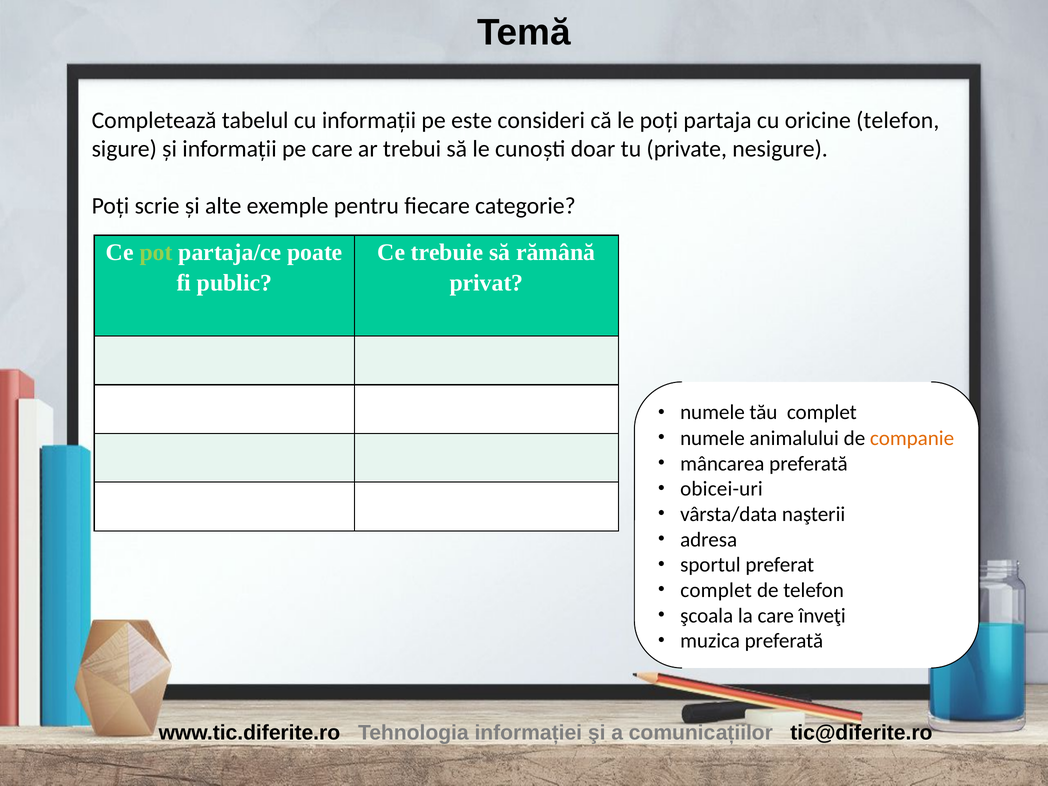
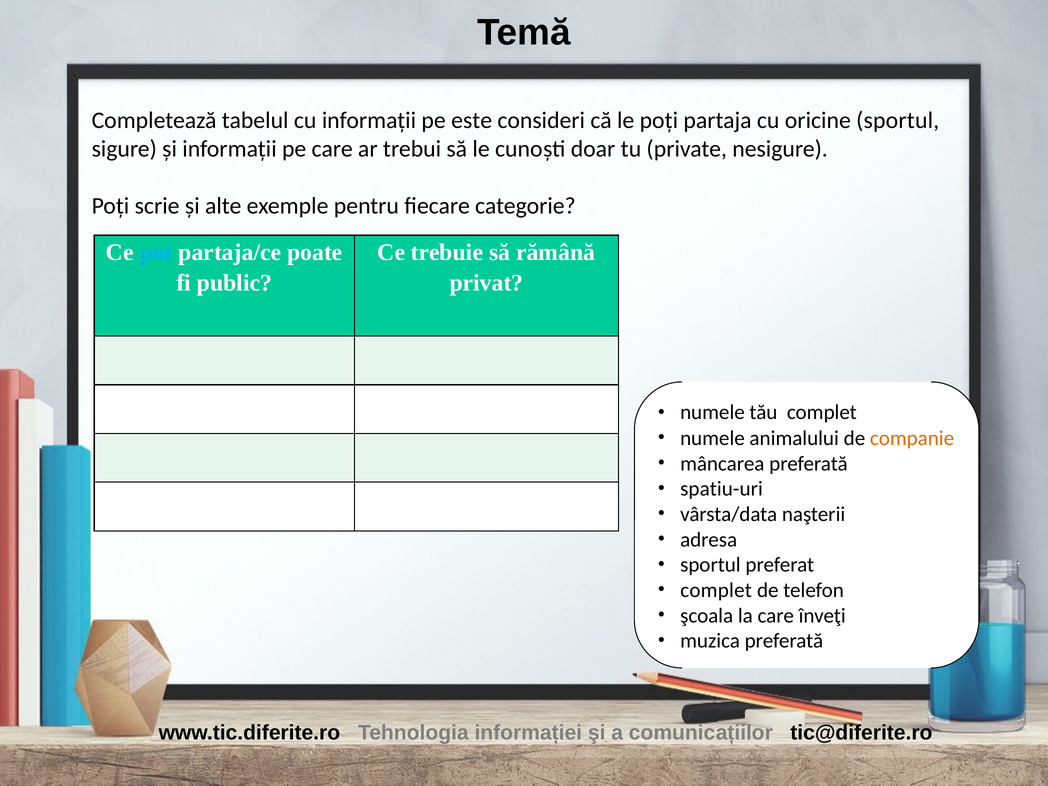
oricine telefon: telefon -> sportul (898, 120)
pot colour: light green -> light blue (156, 252)
obicei-uri: obicei-uri -> spatiu-uri (722, 489)
